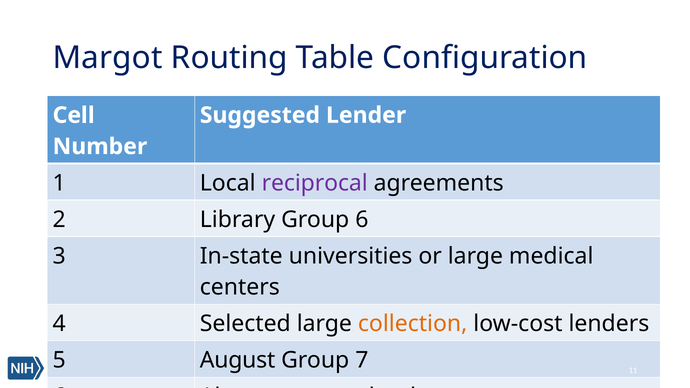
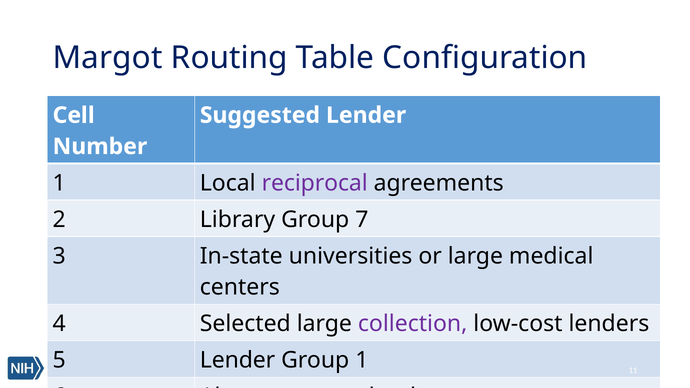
Group 6: 6 -> 7 (362, 220)
collection colour: orange -> purple (413, 324)
5 August: August -> Lender (238, 360)
Group 7: 7 -> 1 (362, 360)
